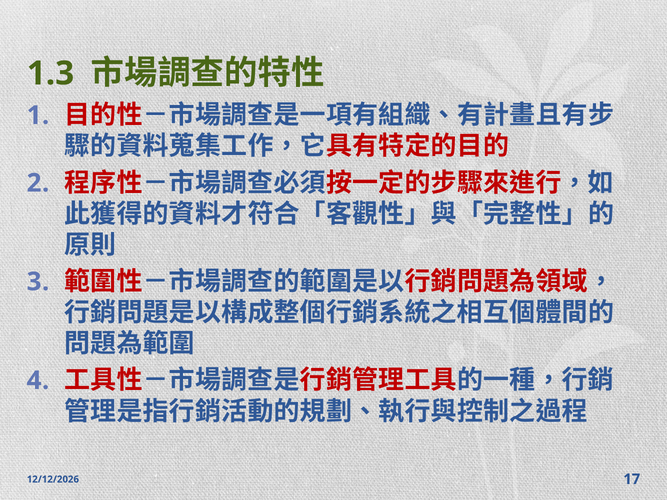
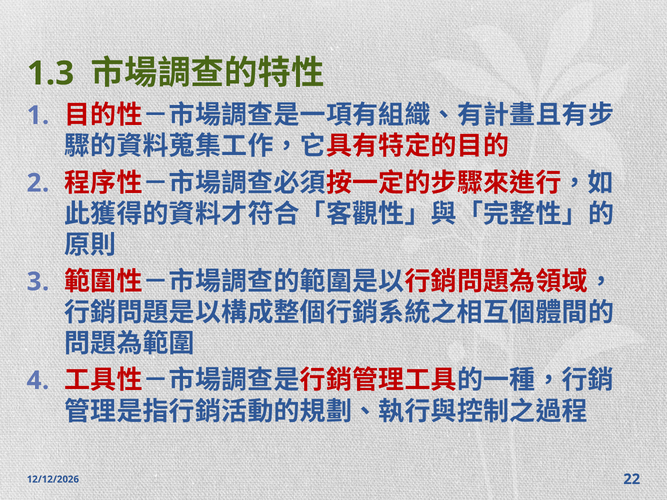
17: 17 -> 22 (632, 479)
